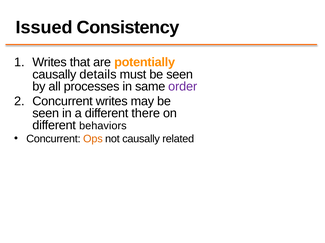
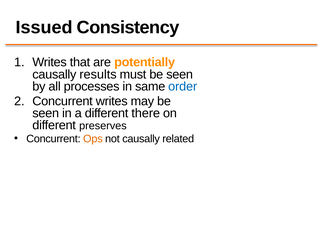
details: details -> results (98, 75)
order colour: purple -> blue (183, 87)
behaviors: behaviors -> preserves (103, 126)
